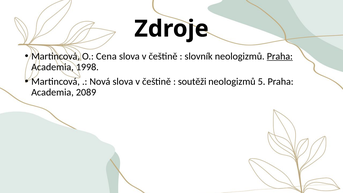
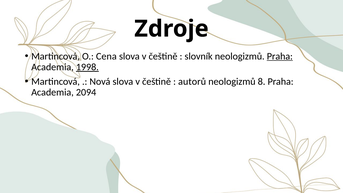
1998 underline: none -> present (87, 67)
soutěži: soutěži -> autorů (192, 81)
5: 5 -> 8 (262, 81)
2089: 2089 -> 2094 (86, 92)
